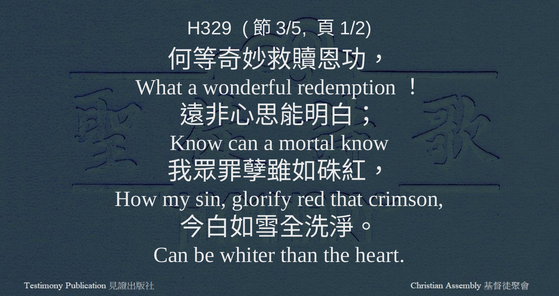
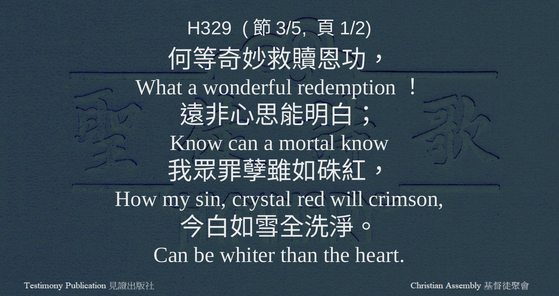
glorify: glorify -> crystal (262, 199)
that: that -> will (347, 199)
